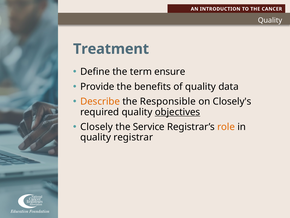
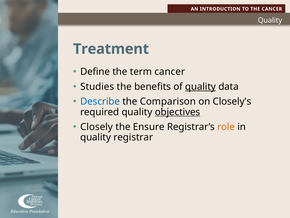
term ensure: ensure -> cancer (170, 72)
Provide: Provide -> Studies (97, 86)
quality underline: none -> present (201, 86)
Describe colour: orange -> blue (100, 101)
Responsible: Responsible -> Comparison (168, 101)
Service: Service -> Ensure (149, 127)
